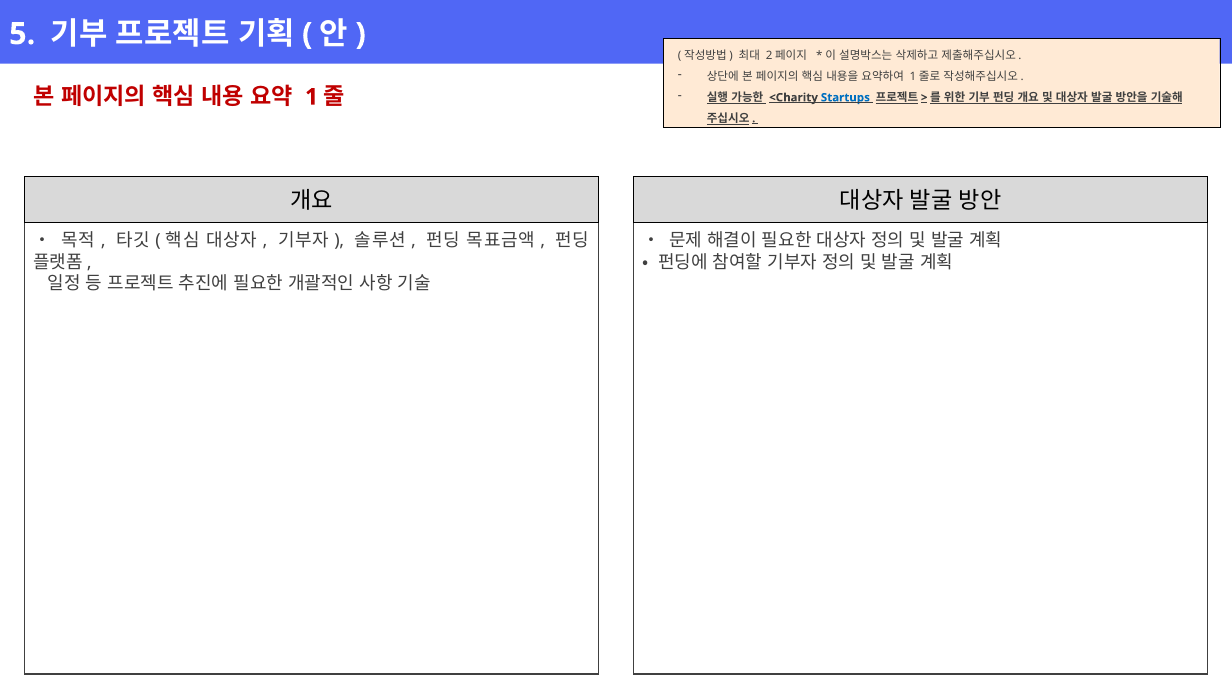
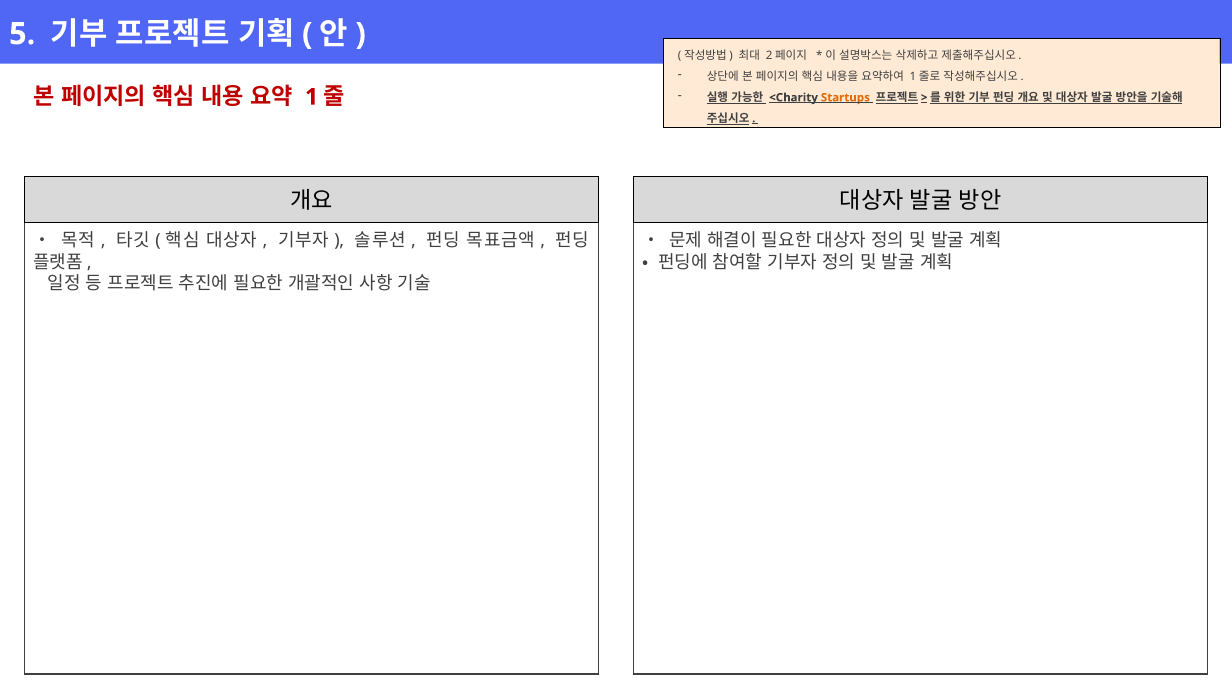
Startups colour: blue -> orange (845, 98)
